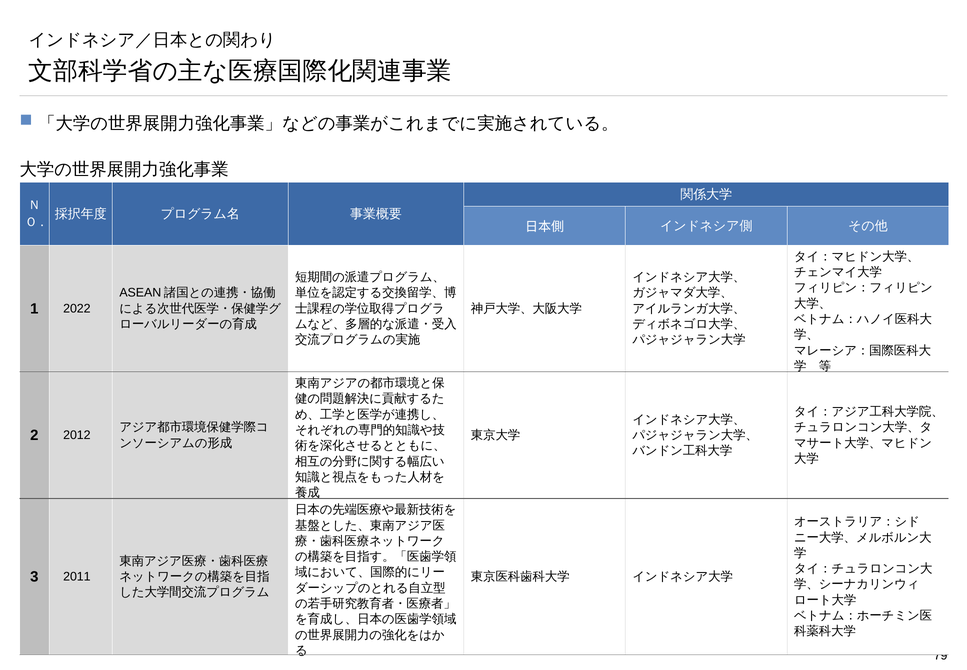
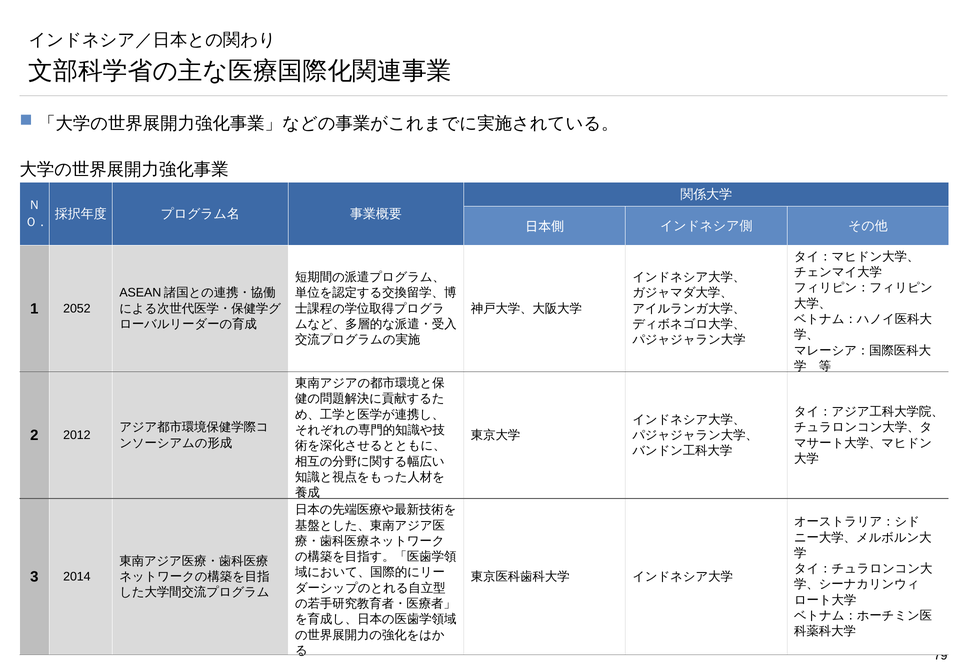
2022: 2022 -> 2052 (77, 308)
2011: 2011 -> 2014 (77, 576)
